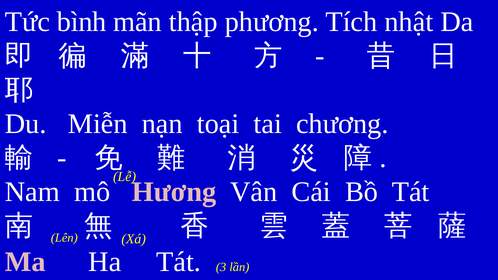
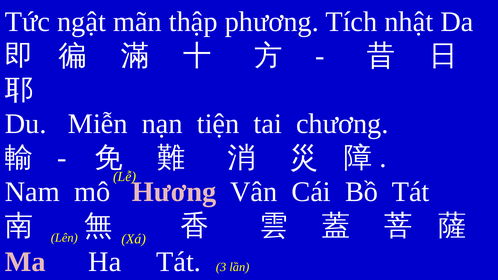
bình: bình -> ngật (82, 22)
toại: toại -> tiện (218, 124)
